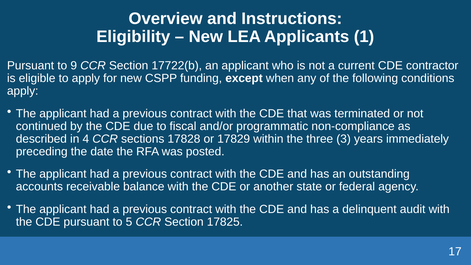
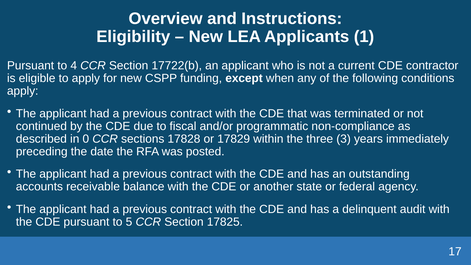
9: 9 -> 4 (74, 66)
4: 4 -> 0 (86, 139)
